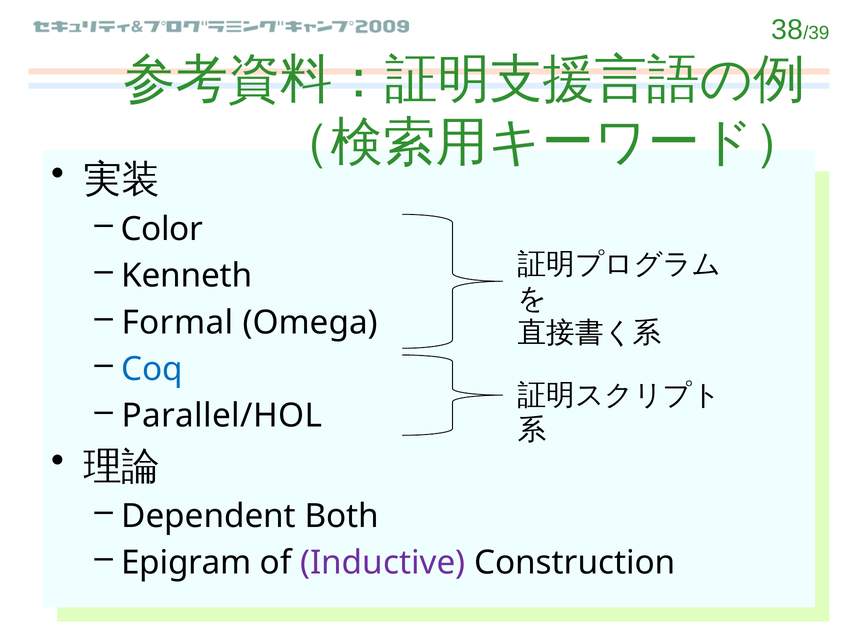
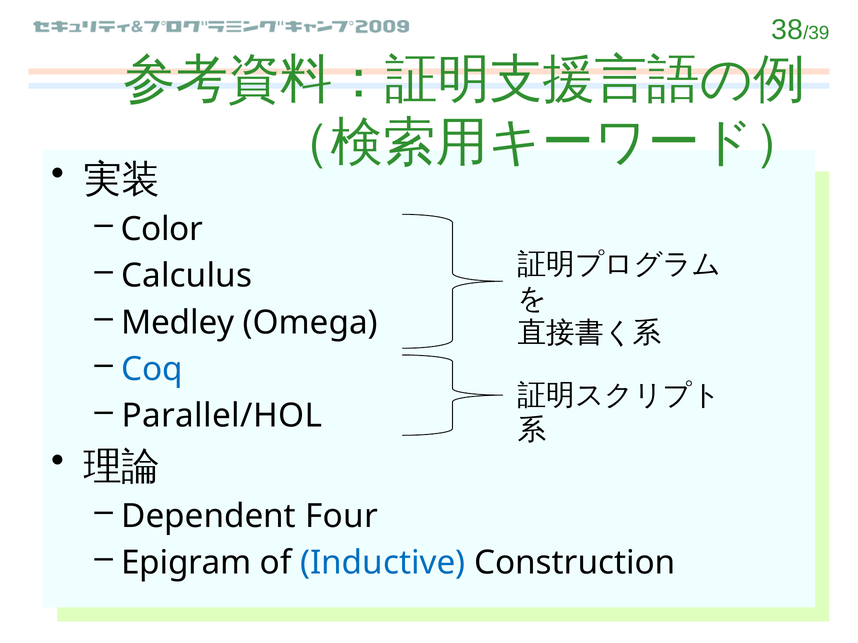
Kenneth: Kenneth -> Calculus (187, 276)
Formal: Formal -> Medley (178, 323)
Both: Both -> Four (342, 516)
Inductive colour: purple -> blue (383, 563)
